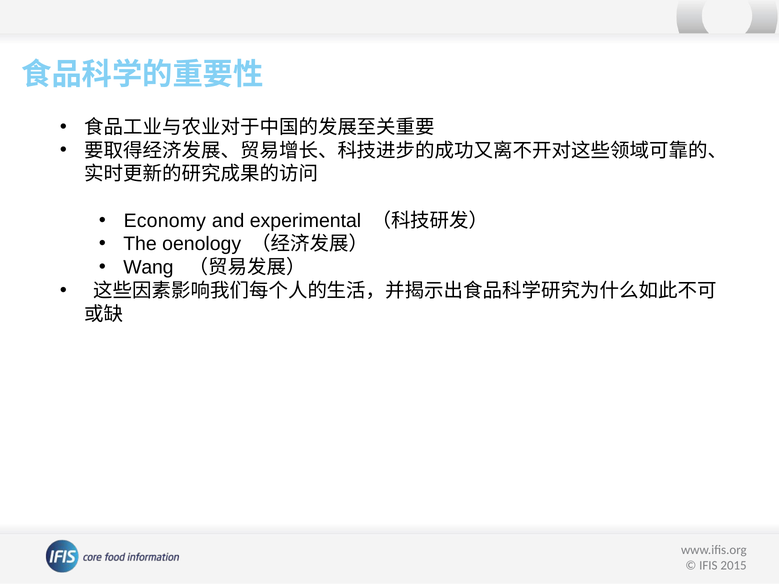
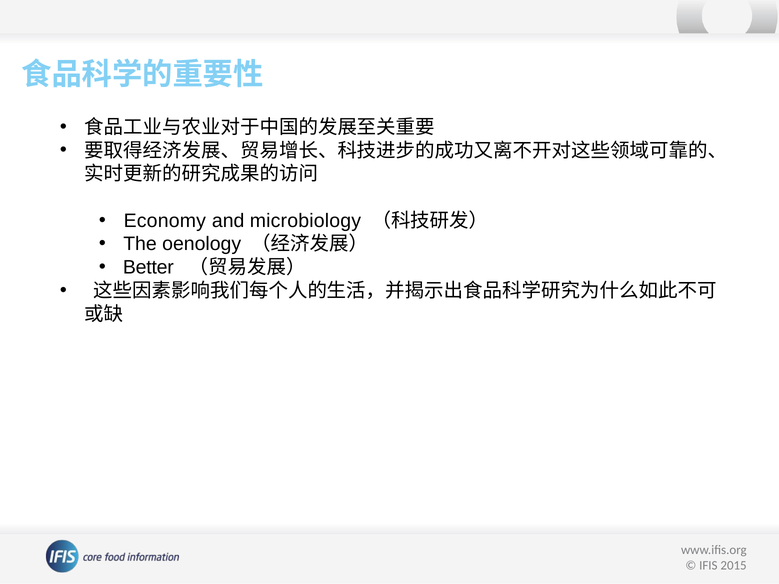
experimental: experimental -> microbiology (305, 221)
Wang: Wang -> Better (148, 268)
